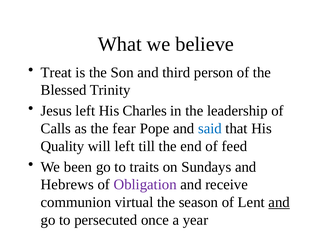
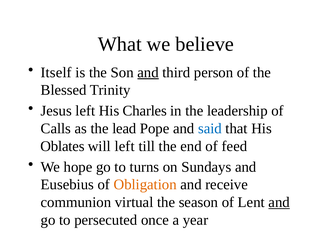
Treat: Treat -> Itself (56, 72)
and underline: none -> present (148, 72)
fear: fear -> lead (124, 129)
Quality: Quality -> Oblates (62, 146)
been: been -> hope (78, 167)
traits: traits -> turns (144, 167)
Hebrews: Hebrews -> Eusebius (67, 185)
Obligation colour: purple -> orange (145, 185)
